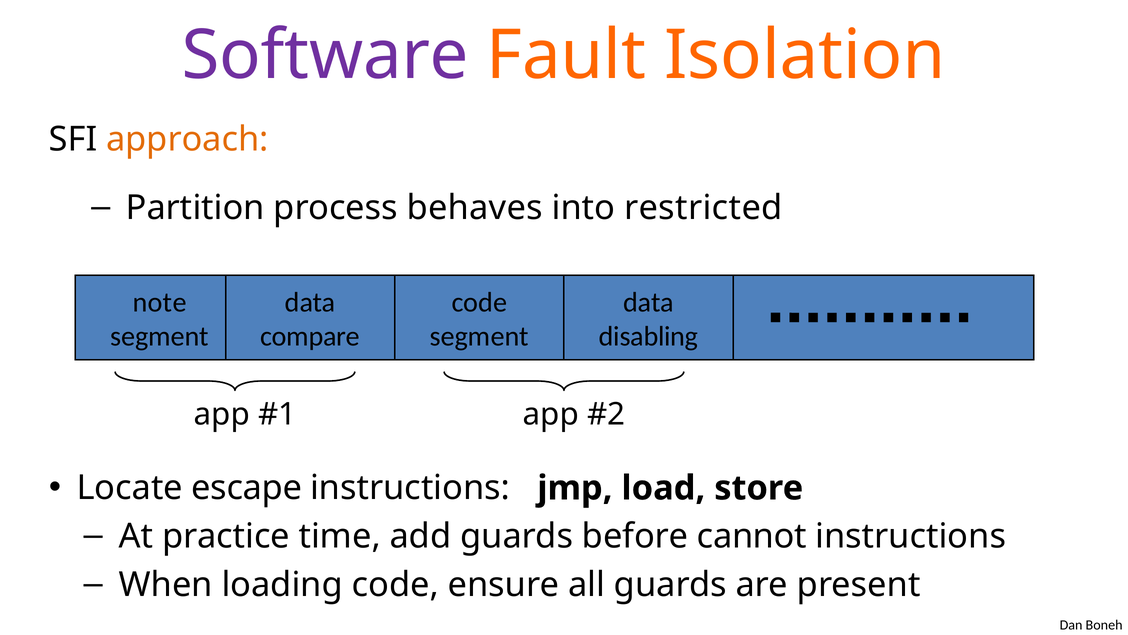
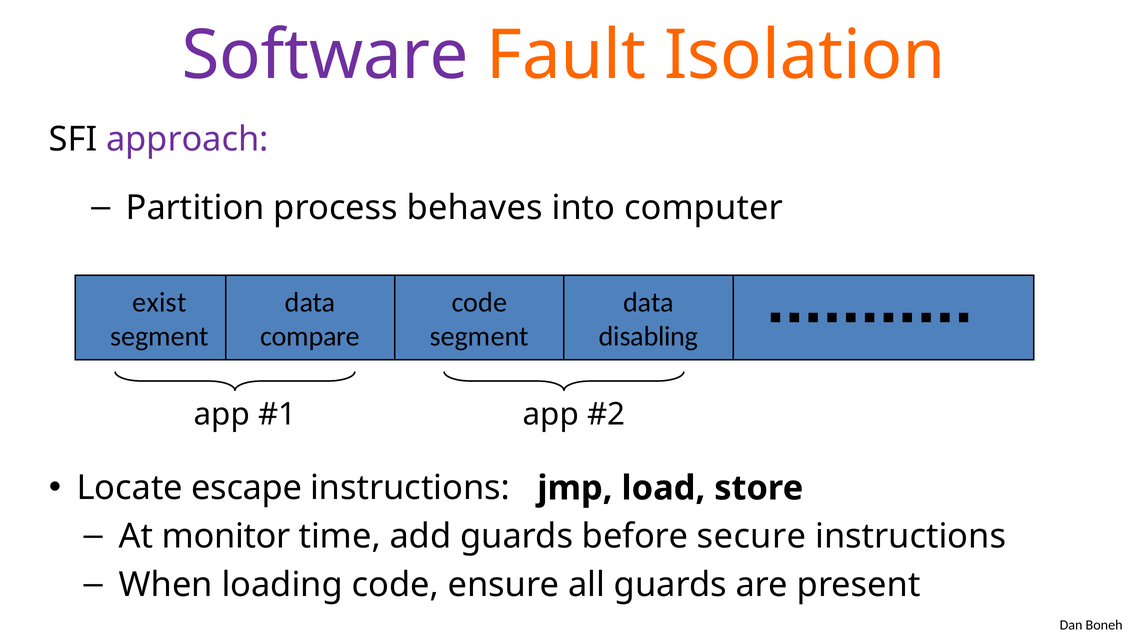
approach colour: orange -> purple (187, 139)
restricted: restricted -> computer (703, 208)
note: note -> exist (160, 302)
practice: practice -> monitor (226, 536)
cannot: cannot -> secure (752, 536)
